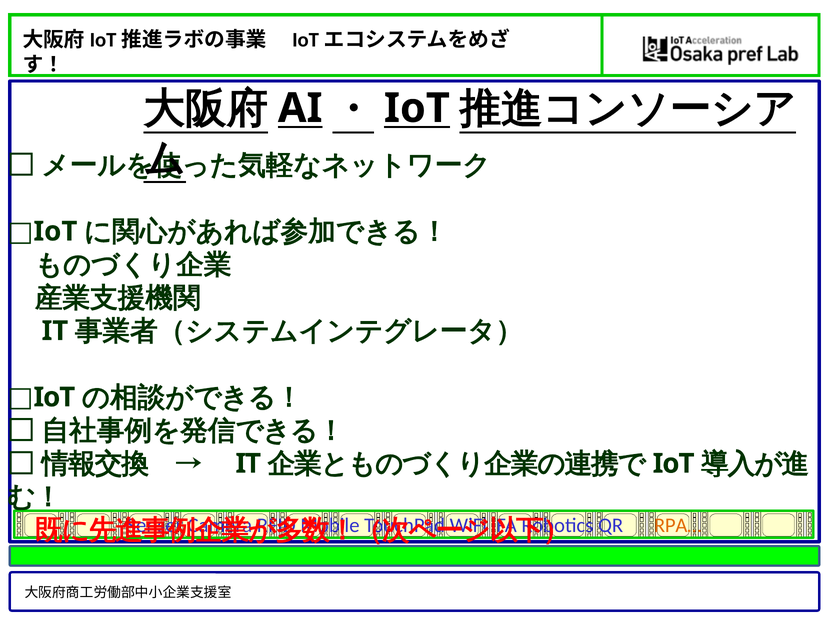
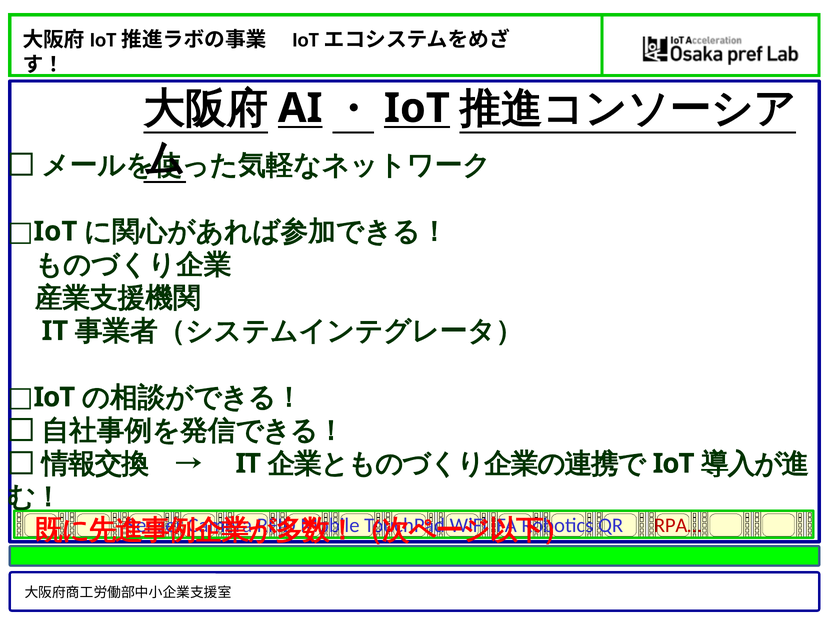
RPA… colour: orange -> red (678, 525)
